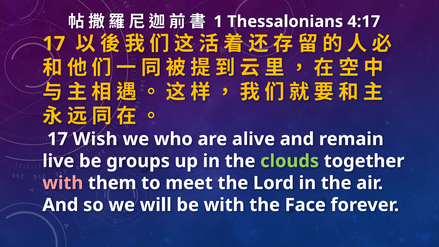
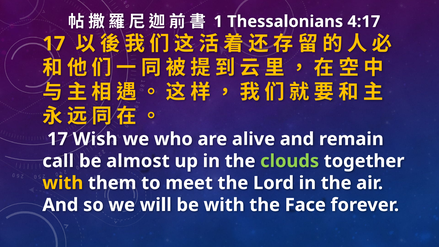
live: live -> call (58, 161)
groups: groups -> almost (138, 161)
with colour: pink -> yellow (63, 183)
